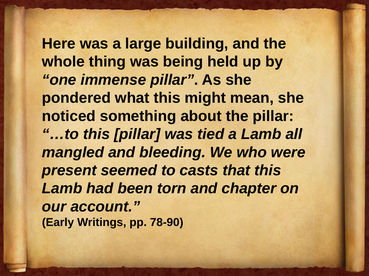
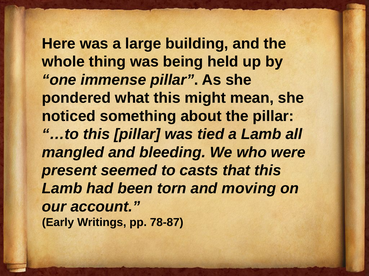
chapter: chapter -> moving (249, 189)
78-90: 78-90 -> 78-87 (167, 223)
